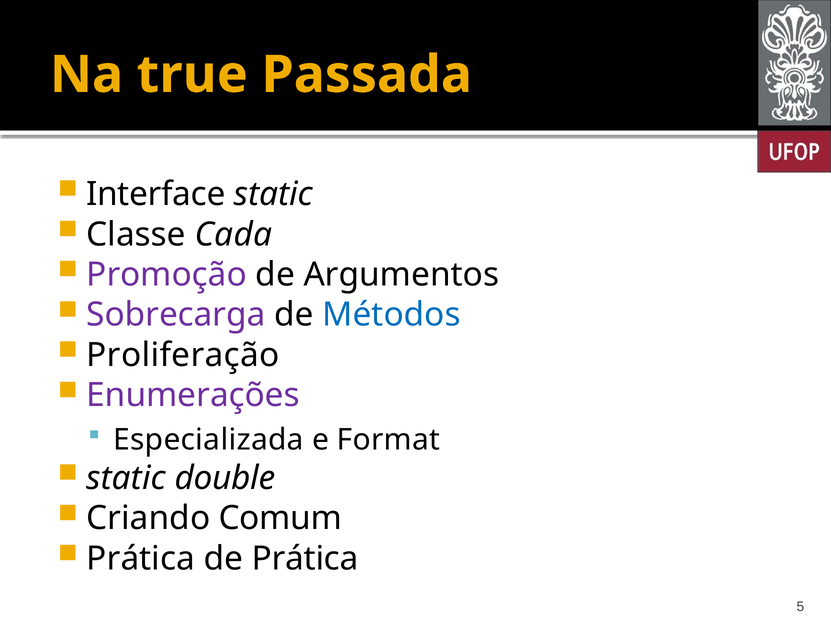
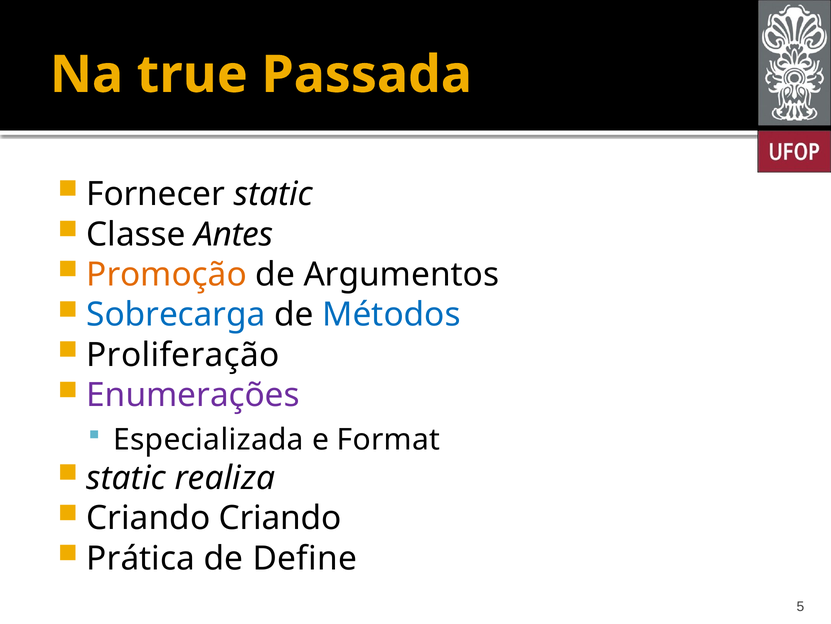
Interface: Interface -> Fornecer (156, 194)
Cada: Cada -> Antes (234, 234)
Promoção colour: purple -> orange (167, 274)
Sobrecarga colour: purple -> blue (176, 315)
double: double -> realiza (225, 478)
Criando Comum: Comum -> Criando (280, 518)
de Prática: Prática -> Define (305, 558)
